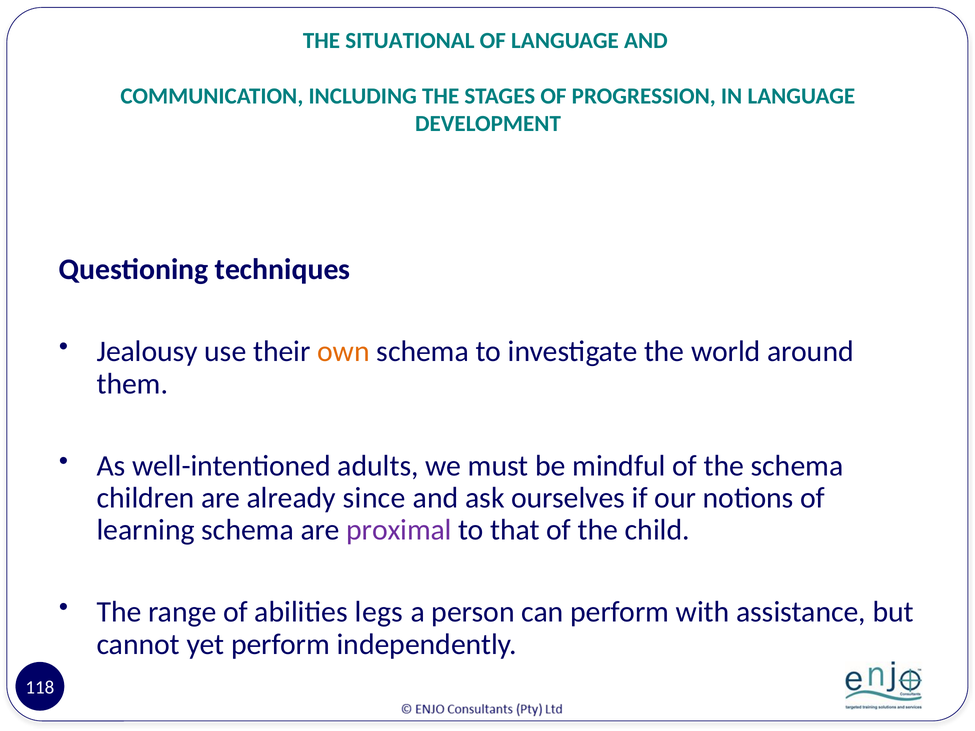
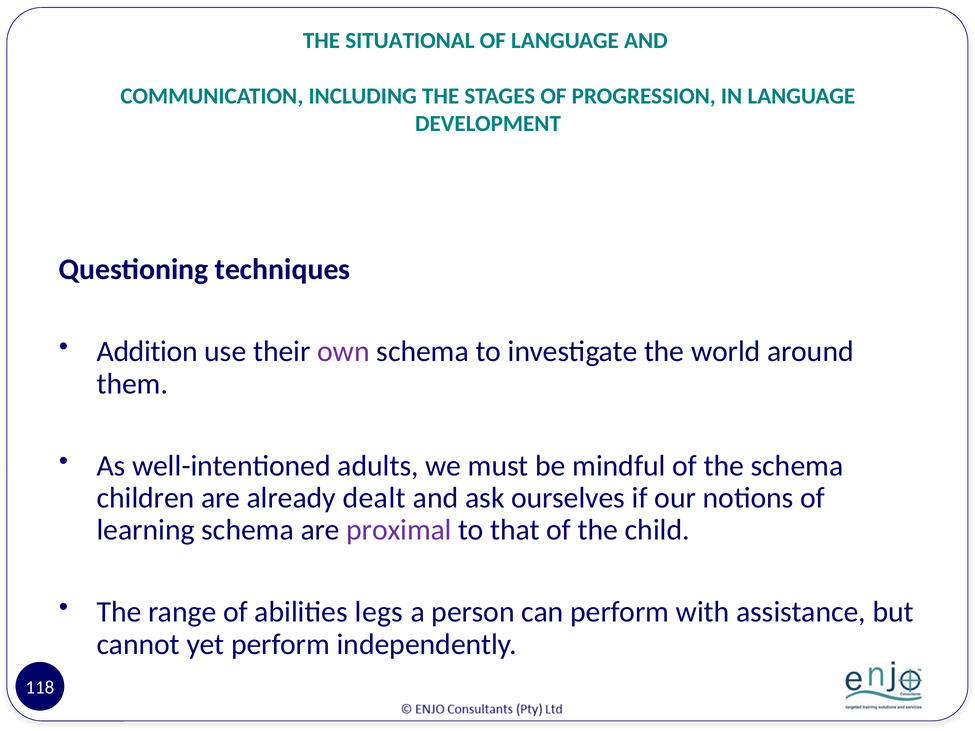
Jealousy: Jealousy -> Addition (147, 352)
own colour: orange -> purple (344, 352)
since: since -> dealt (374, 498)
